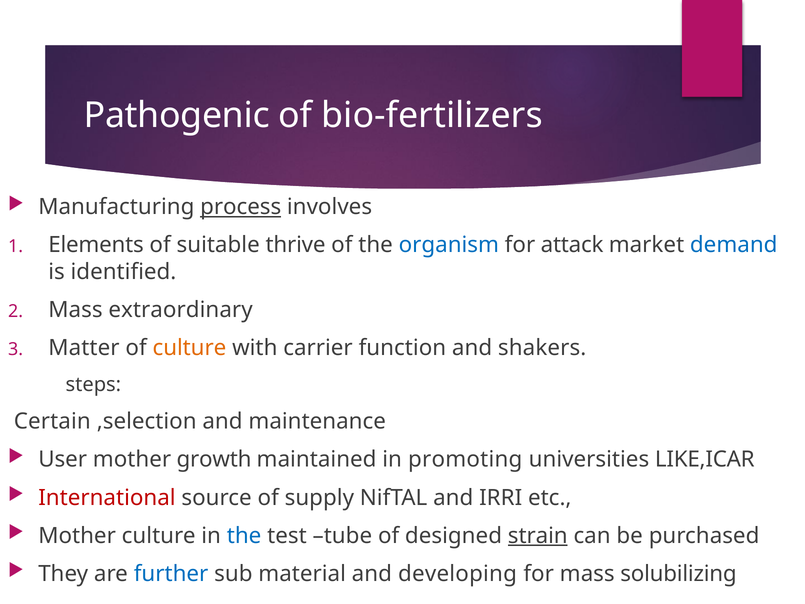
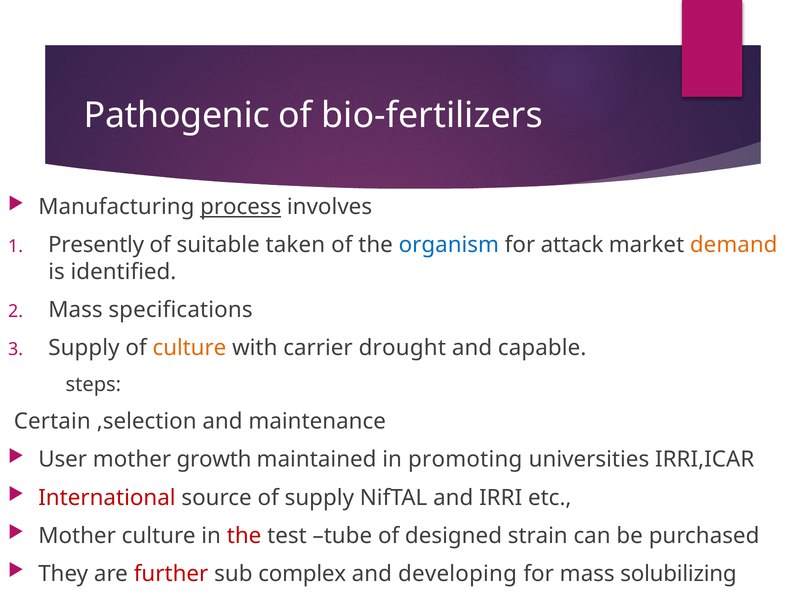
Elements: Elements -> Presently (96, 245)
thrive: thrive -> taken (295, 245)
demand colour: blue -> orange (734, 245)
extraordinary: extraordinary -> specifications (180, 310)
Matter: Matter -> Supply (84, 348)
function: function -> drought (402, 348)
shakers: shakers -> capable (542, 348)
LIKE,ICAR: LIKE,ICAR -> IRRI,ICAR (705, 459)
the colour: blue -> red (244, 536)
strain underline: present -> none (538, 536)
further colour: blue -> red (171, 574)
material: material -> complex (302, 574)
